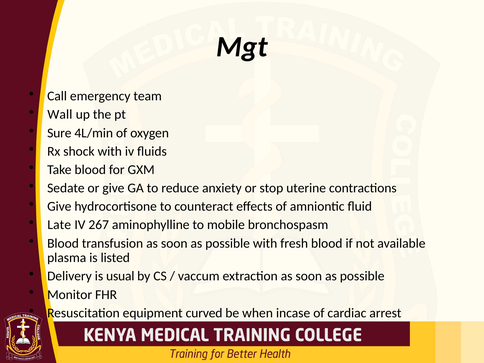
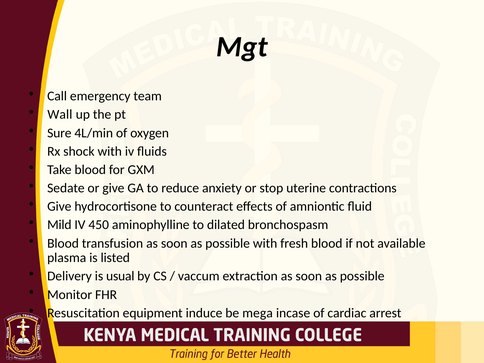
Late: Late -> Mild (59, 225)
267: 267 -> 450 (99, 225)
mobile: mobile -> dilated (226, 225)
curved: curved -> induce (204, 313)
when: when -> mega (258, 313)
